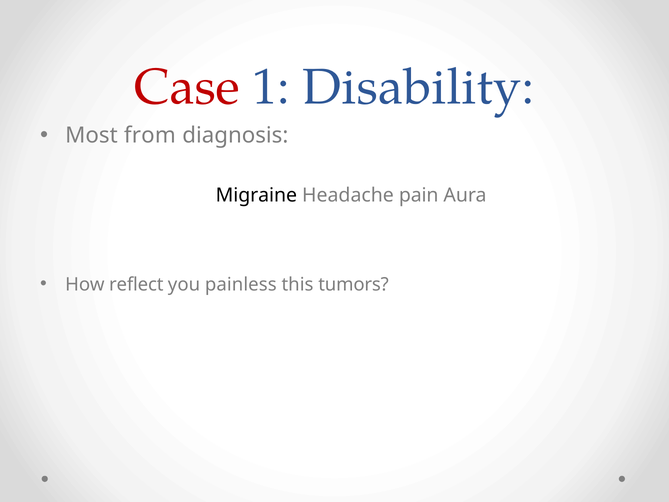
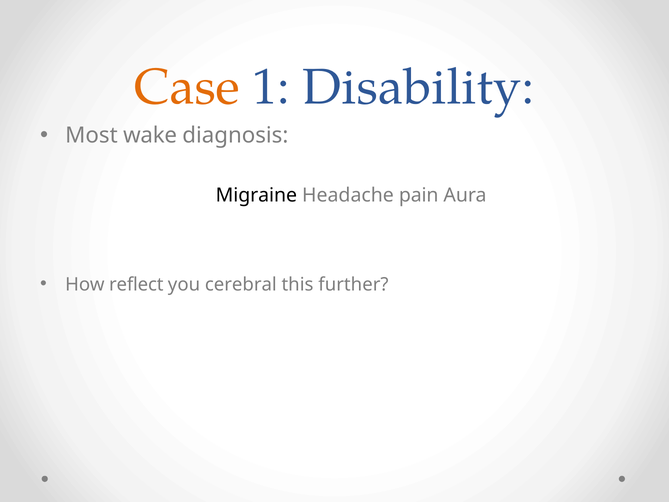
Case colour: red -> orange (187, 87)
from: from -> wake (150, 135)
painless: painless -> cerebral (241, 284)
tumors: tumors -> further (353, 284)
